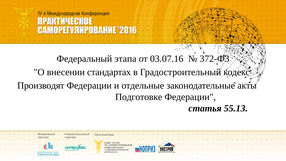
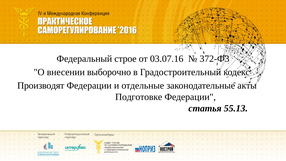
этапа: этапа -> строе (125, 59)
стандартах: стандартах -> выборочно (109, 72)
